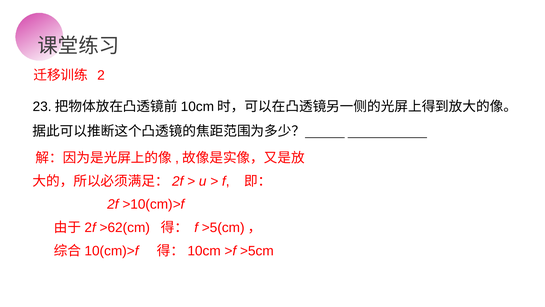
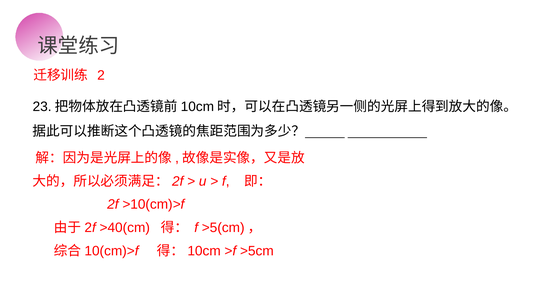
>62(cm: >62(cm -> >40(cm (125, 227)
